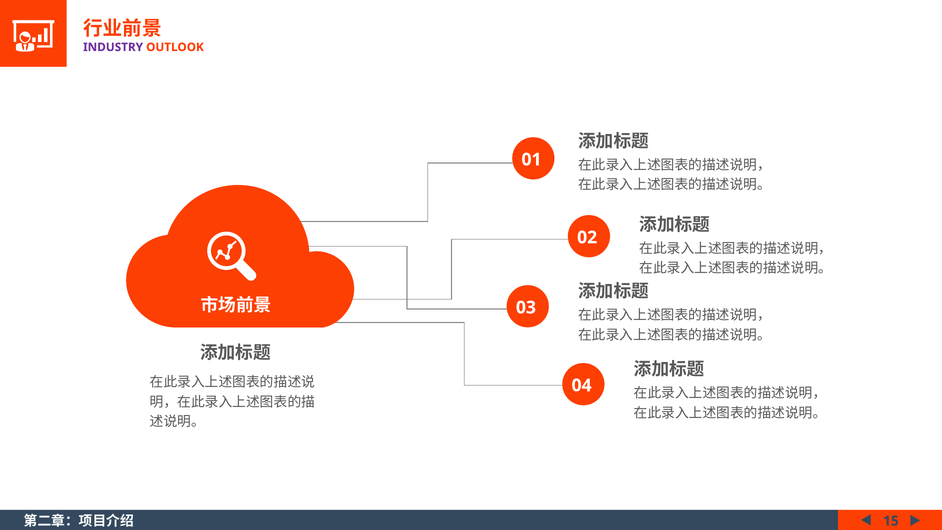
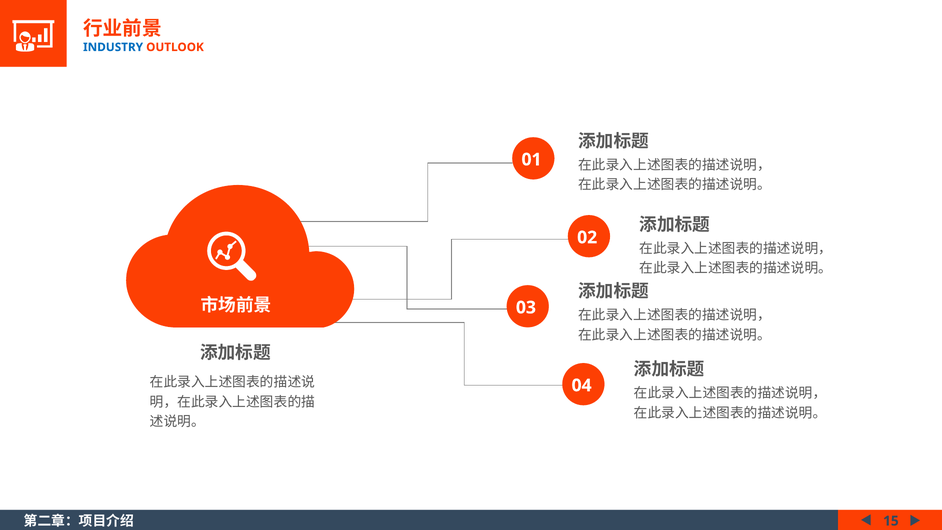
INDUSTRY colour: purple -> blue (113, 47)
